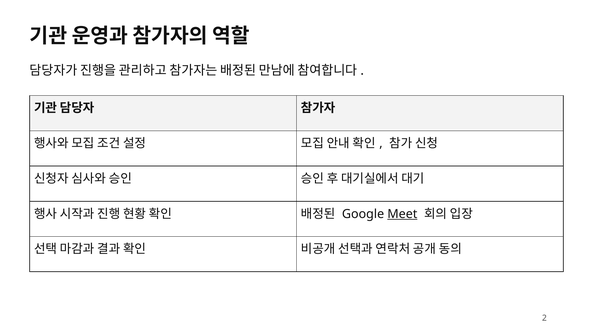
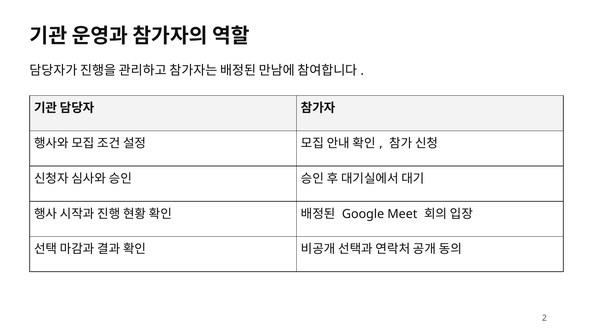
Meet underline: present -> none (402, 214)
